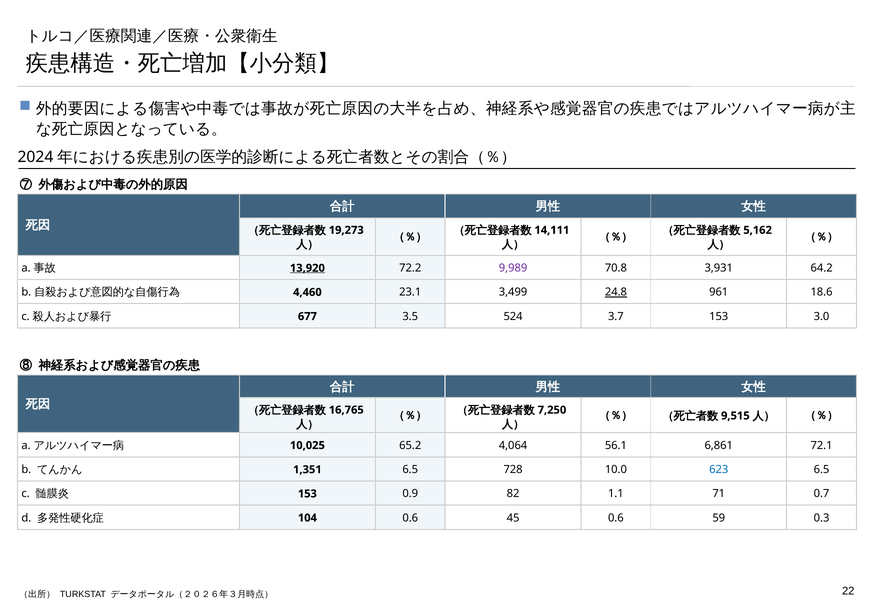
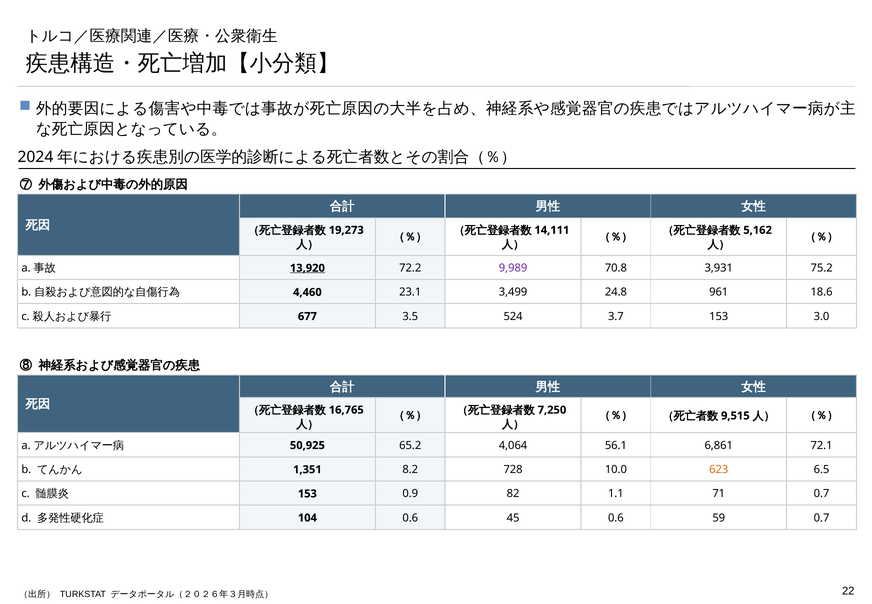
64.2: 64.2 -> 75.2 (822, 268)
24.8 underline: present -> none (616, 292)
10,025: 10,025 -> 50,925 (307, 445)
1,351 6.5: 6.5 -> 8.2 (410, 469)
623 colour: blue -> orange (719, 469)
59 0.3: 0.3 -> 0.7 (822, 518)
